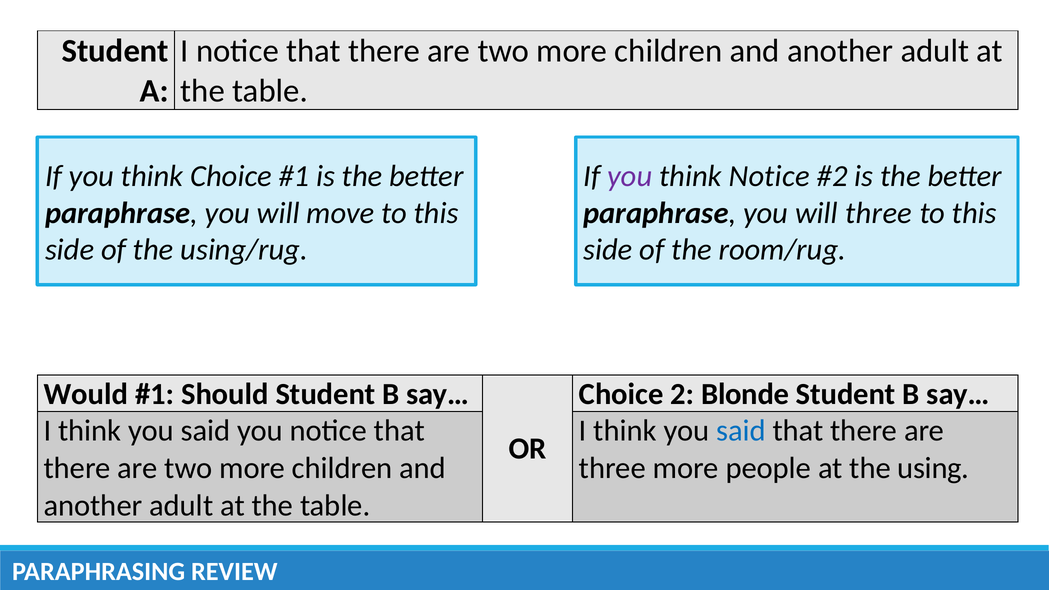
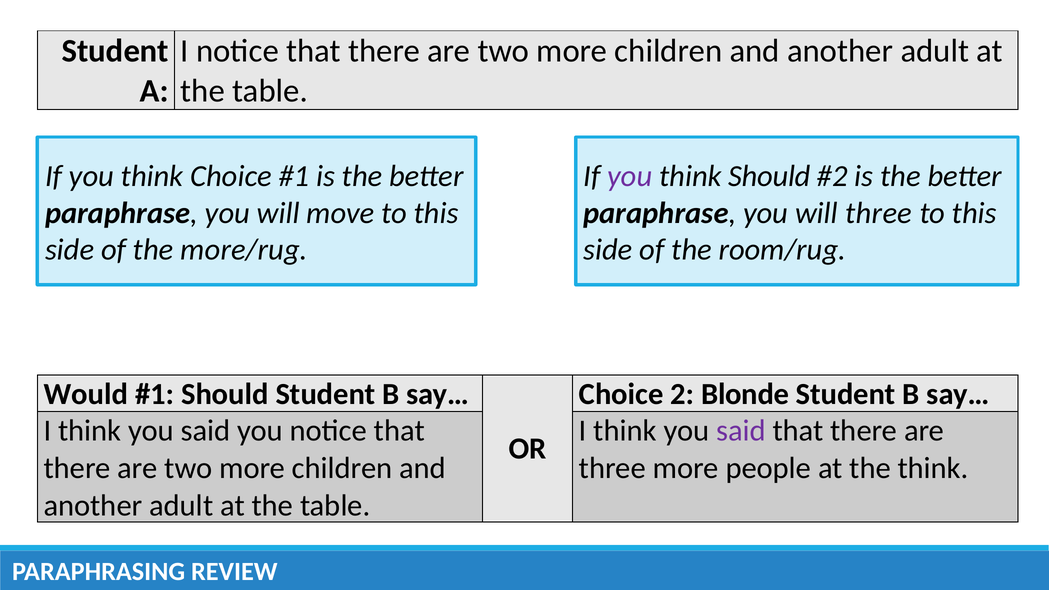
think Notice: Notice -> Should (769, 176)
using/rug: using/rug -> more/rug (244, 250)
said colour: blue -> purple (741, 431)
the using: using -> think (933, 468)
